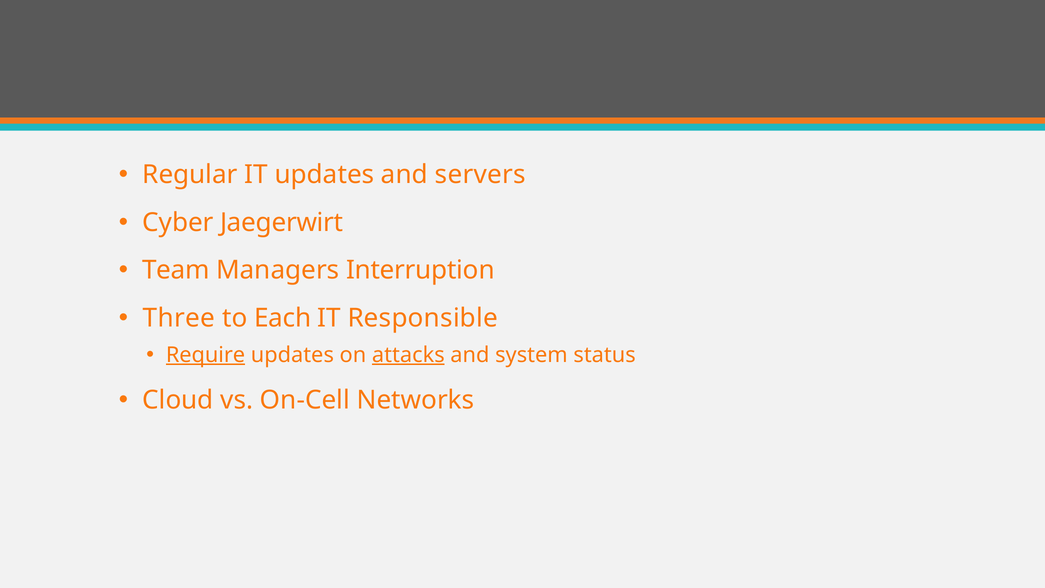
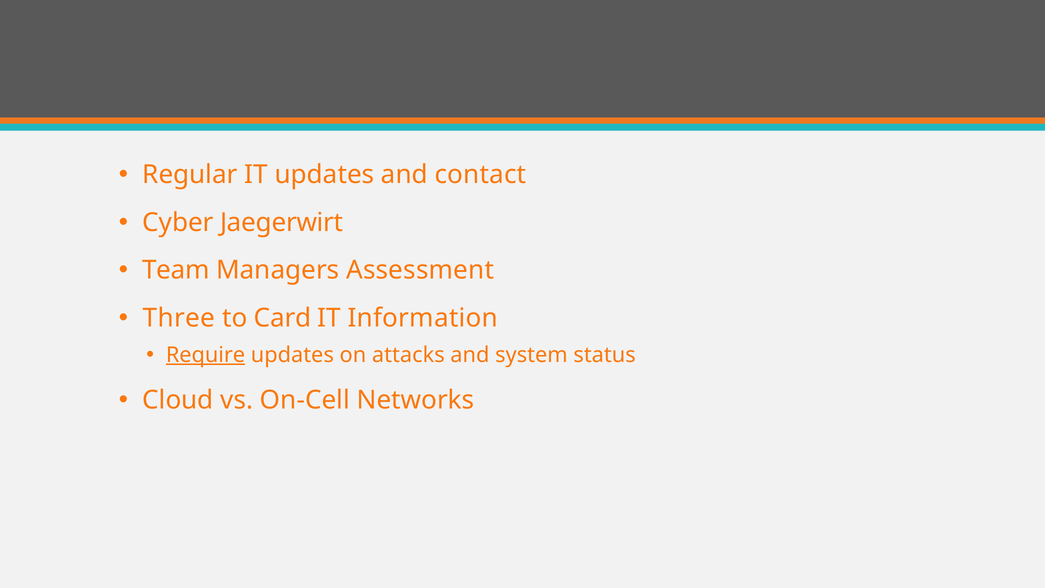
servers: servers -> contact (480, 175)
Interruption: Interruption -> Assessment (420, 270)
Each: Each -> Card (283, 318)
Responsible: Responsible -> Information (423, 318)
attacks underline: present -> none (408, 355)
